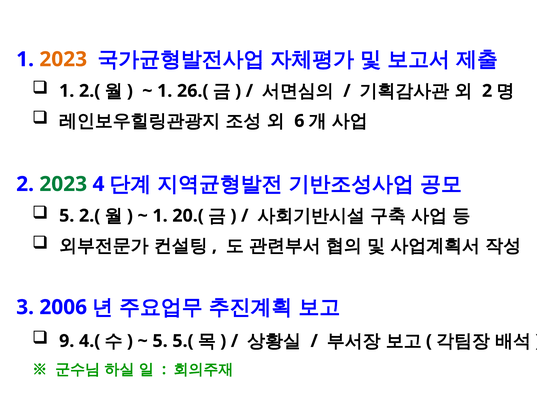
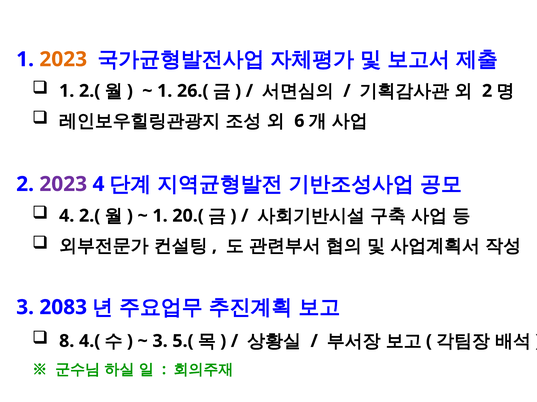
2023 colour: green -> purple (63, 184)
5: 5 -> 4 (67, 216)
2006: 2006 -> 2083 (63, 308)
9: 9 -> 8 (67, 342)
5: 5 -> 3 (160, 342)
